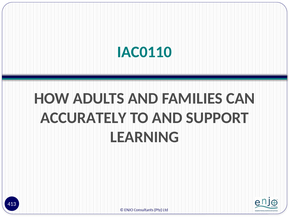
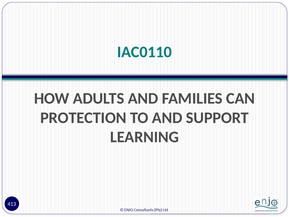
ACCURATELY: ACCURATELY -> PROTECTION (83, 118)
